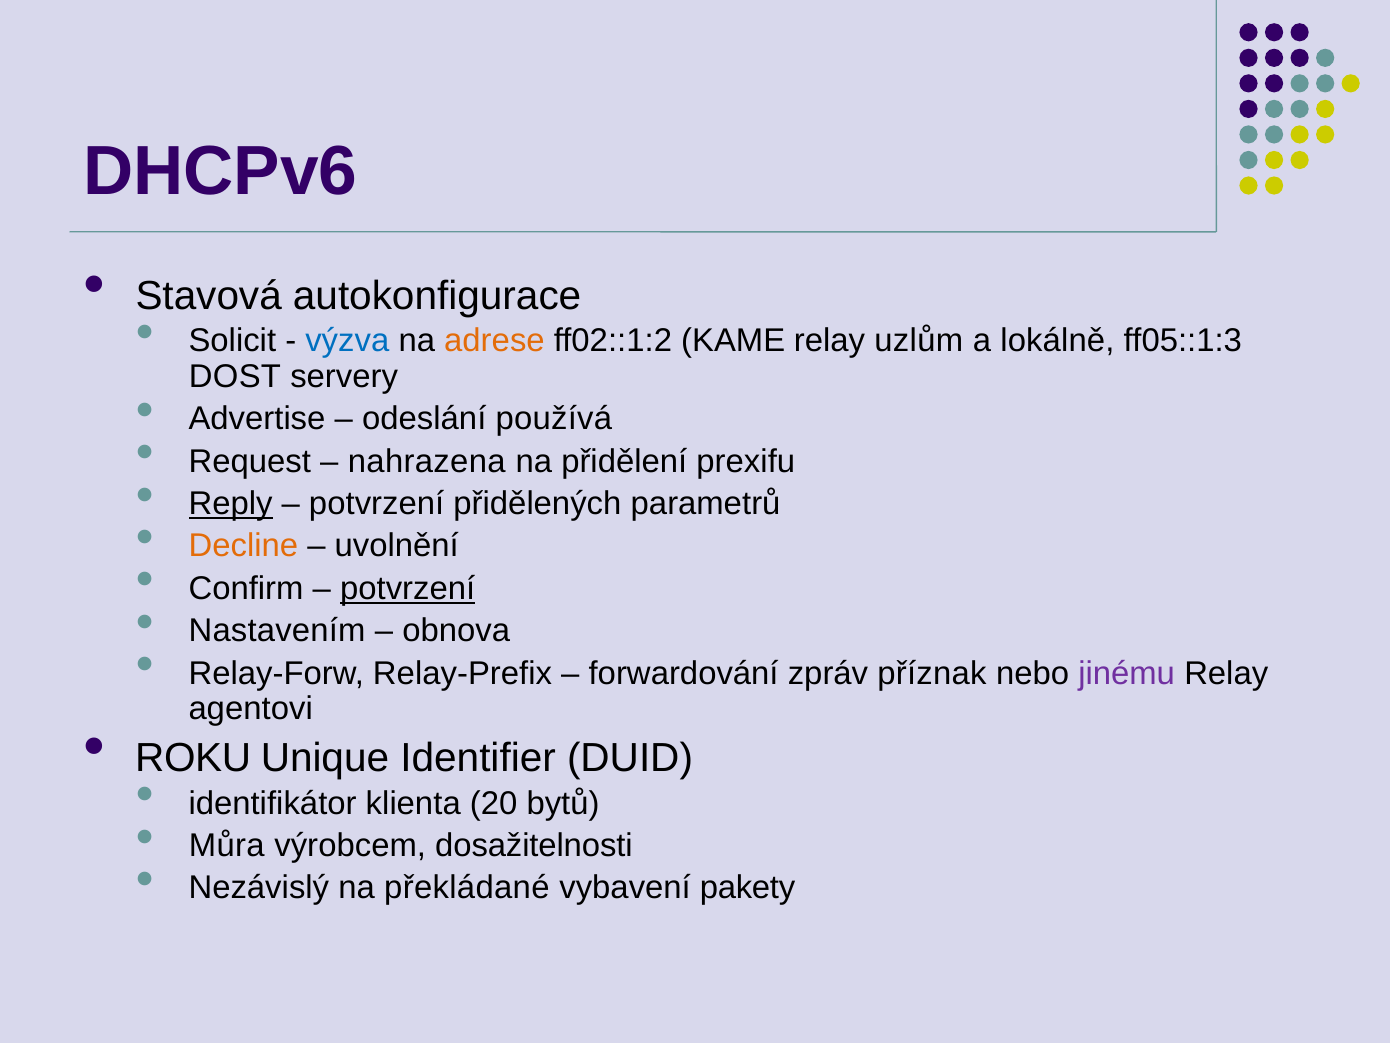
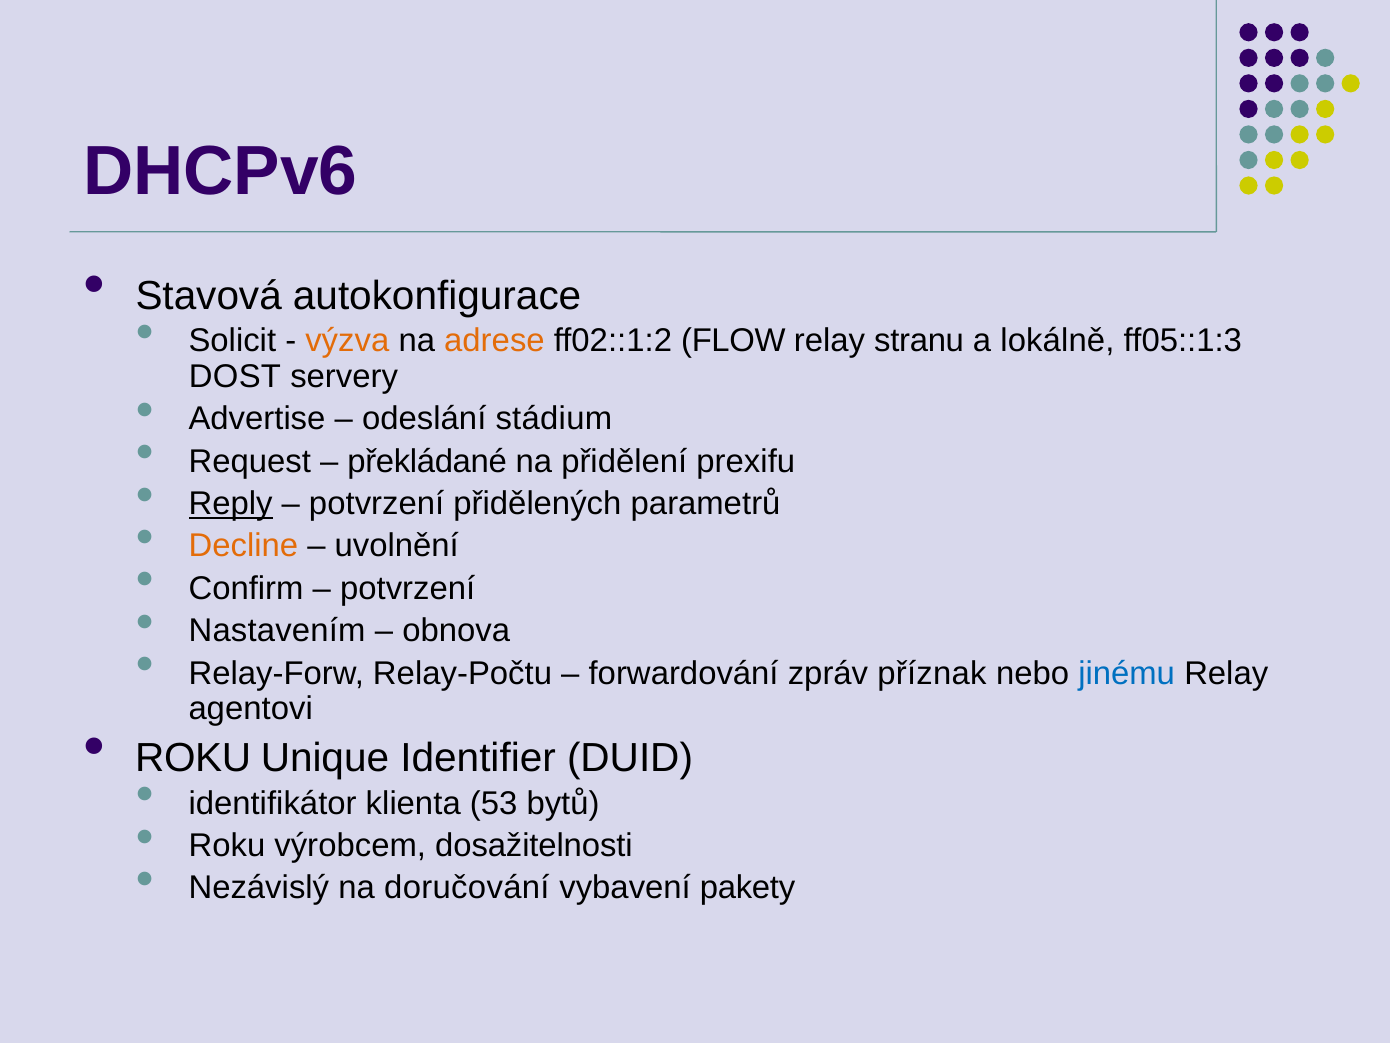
výzva colour: blue -> orange (347, 341)
KAME: KAME -> FLOW (733, 341)
uzlům: uzlům -> stranu (919, 341)
používá: používá -> stádium (554, 419)
nahrazena: nahrazena -> překládané (427, 461)
potvrzení underline: present -> none (408, 588)
Relay-Prefix: Relay-Prefix -> Relay-Počtu (463, 673)
jinému colour: purple -> blue (1127, 673)
20: 20 -> 53 (494, 803)
Můra: Můra -> Roku (227, 845)
překládané: překládané -> doručování (467, 888)
